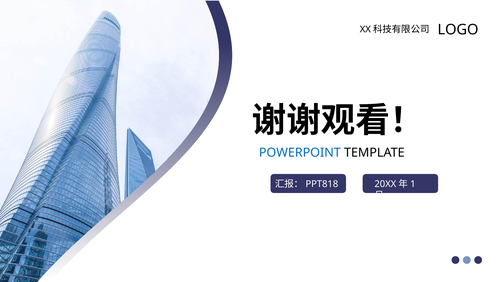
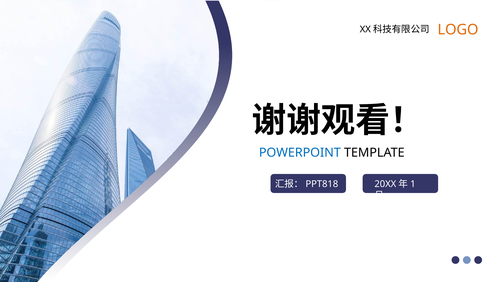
LOGO colour: black -> orange (458, 30)
